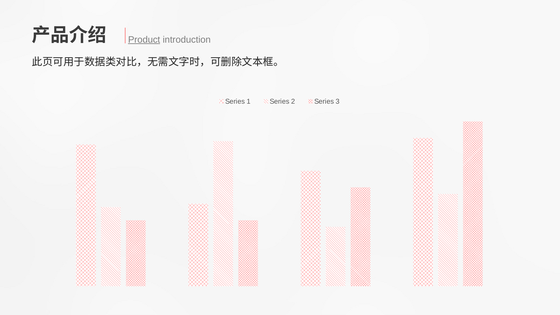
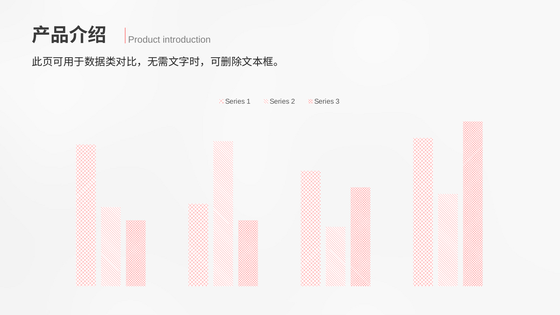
Product underline: present -> none (144, 40)
